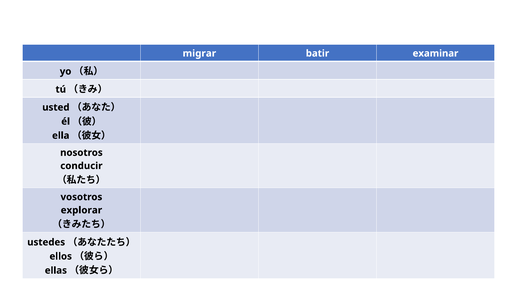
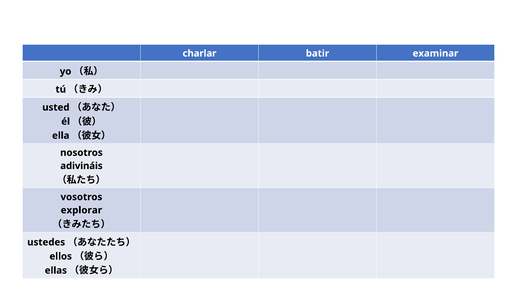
migrar: migrar -> charlar (200, 53)
conducir: conducir -> adivináis (81, 166)
